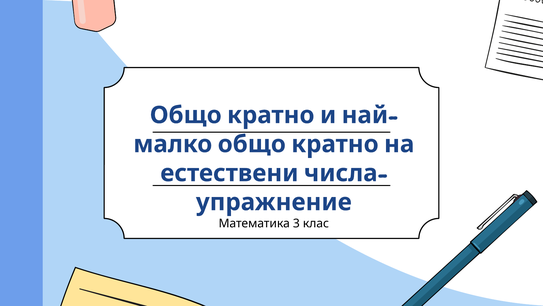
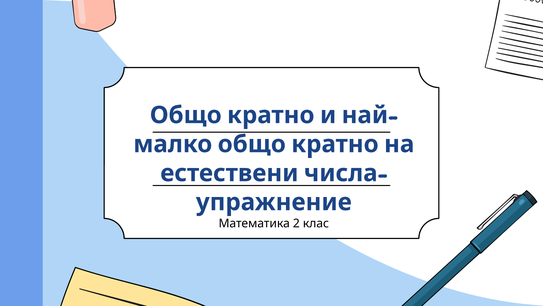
3: 3 -> 2 (296, 223)
